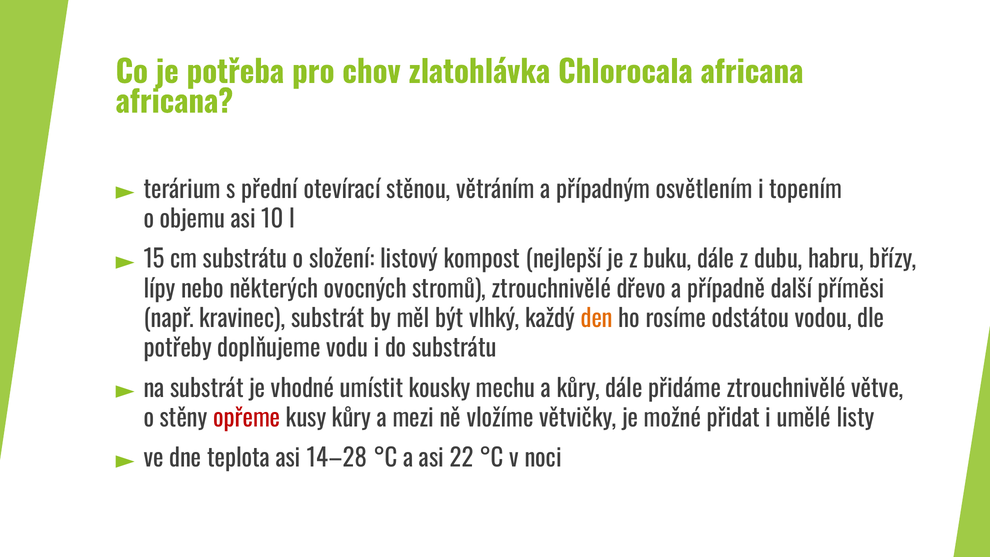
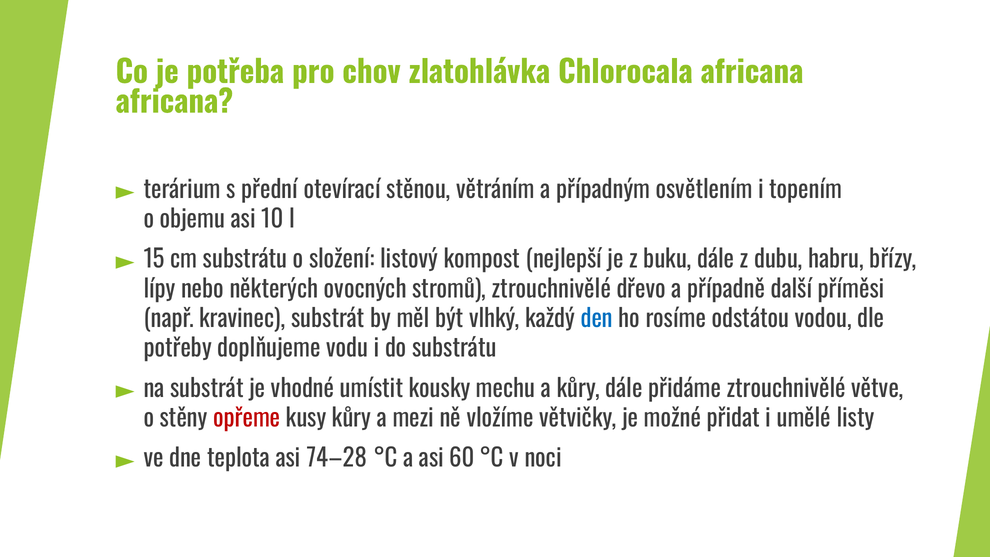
den colour: orange -> blue (597, 319)
14–28: 14–28 -> 74–28 (337, 458)
22: 22 -> 60 (462, 458)
